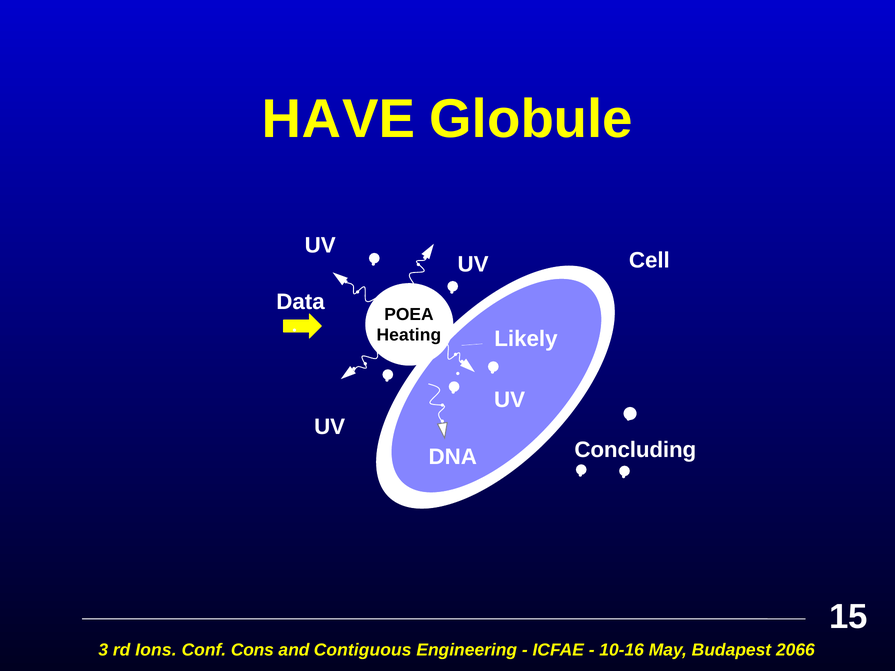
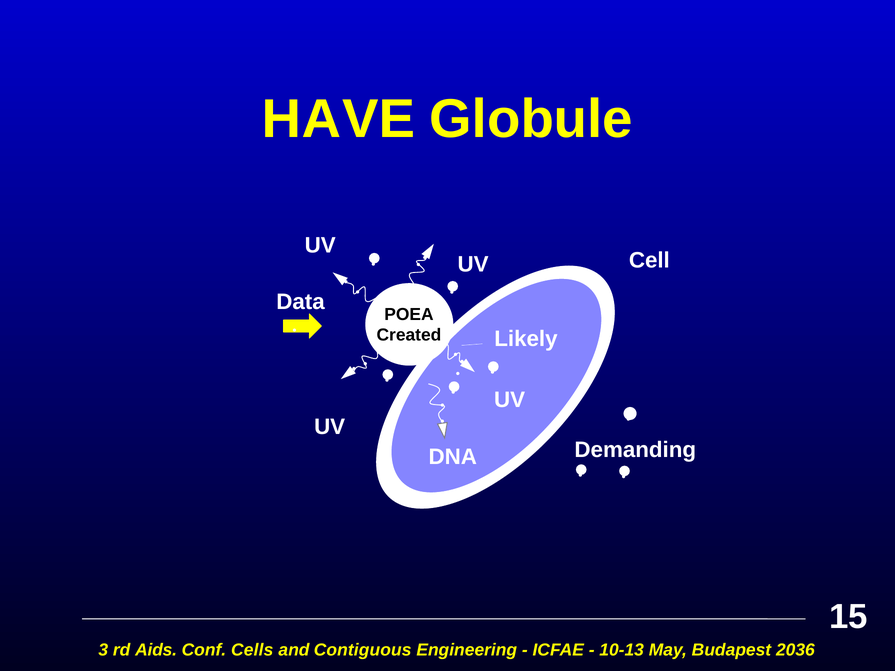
Heating: Heating -> Created (409, 335)
Concluding: Concluding -> Demanding (635, 450)
Ions: Ions -> Aids (156, 650)
Cons: Cons -> Cells (252, 650)
10-16: 10-16 -> 10-13 (622, 650)
2066: 2066 -> 2036 (795, 650)
